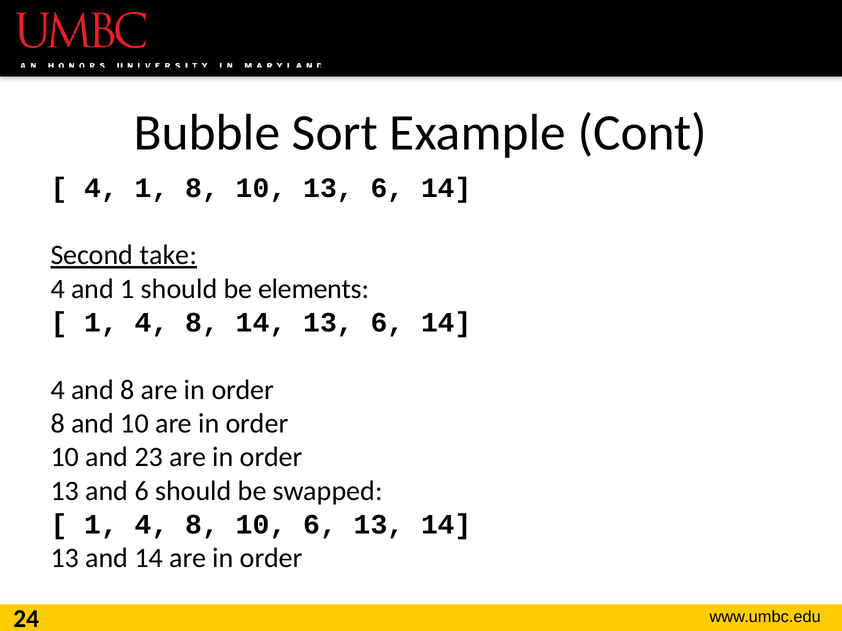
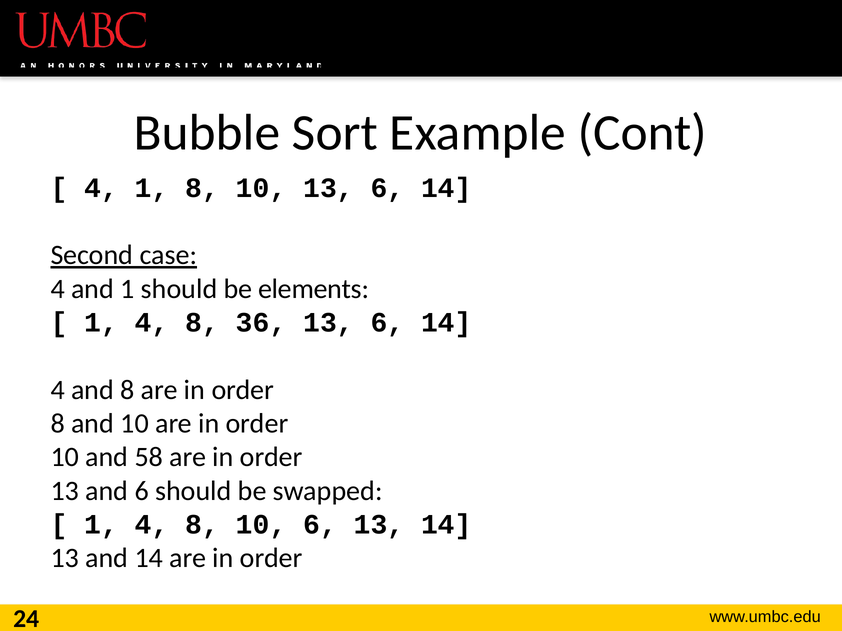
take: take -> case (168, 255)
8 14: 14 -> 36 (261, 323)
23: 23 -> 58 (149, 457)
